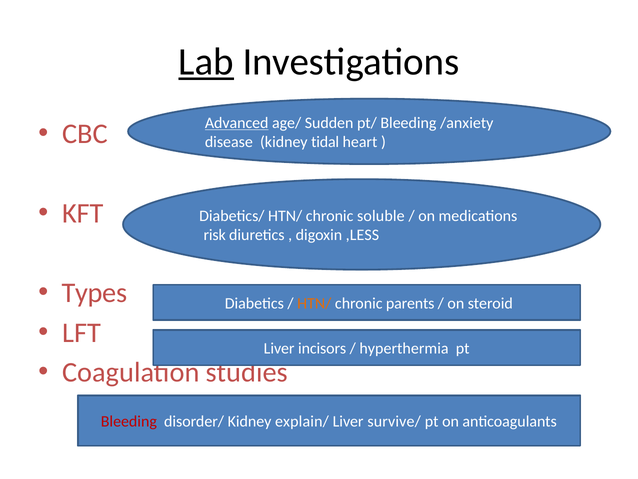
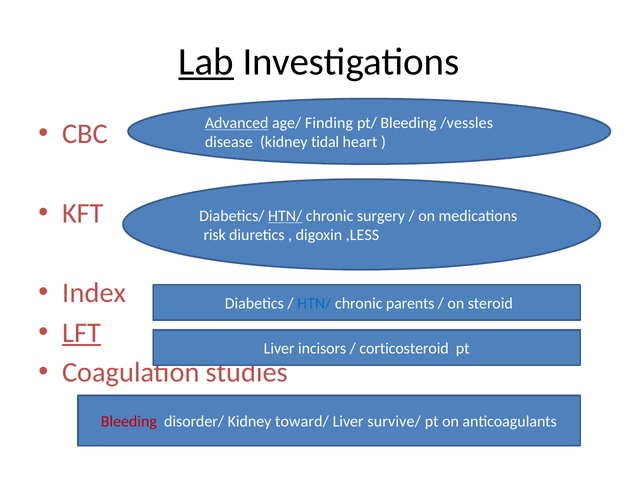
Sudden: Sudden -> Finding (329, 123)
/anxiety: /anxiety -> /vessles (467, 123)
HTN/ underline: none -> present (285, 216)
soluble: soluble -> surgery (381, 216)
Types: Types -> Index (94, 293)
HTN/ colour: orange -> blue (314, 303)
LFT underline: none -> present (82, 332)
hyperthermia: hyperthermia -> corticosteroid (404, 348)
explain/: explain/ -> toward/ (302, 421)
